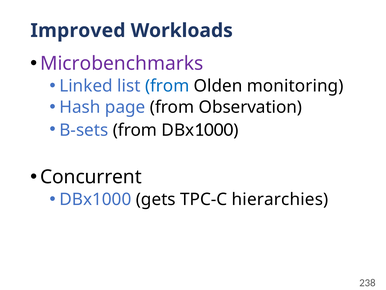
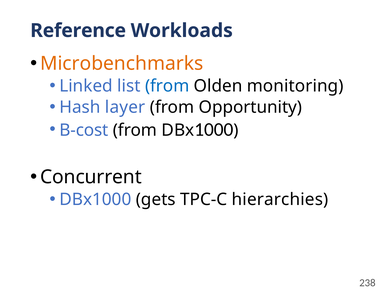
Improved: Improved -> Reference (78, 31)
Microbenchmarks colour: purple -> orange (122, 63)
page: page -> layer (125, 107)
Observation: Observation -> Opportunity (250, 107)
B-sets: B-sets -> B-cost (84, 130)
